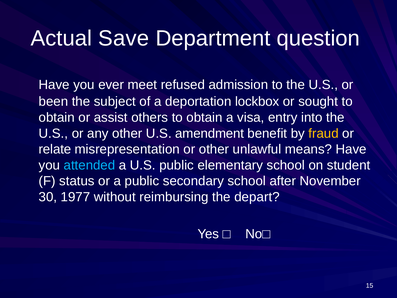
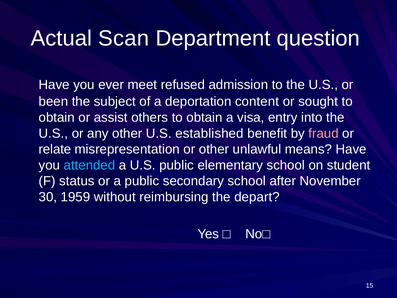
Save: Save -> Scan (124, 38)
lockbox: lockbox -> content (257, 102)
amendment: amendment -> established (209, 133)
fraud colour: yellow -> pink (324, 133)
1977: 1977 -> 1959 (75, 197)
